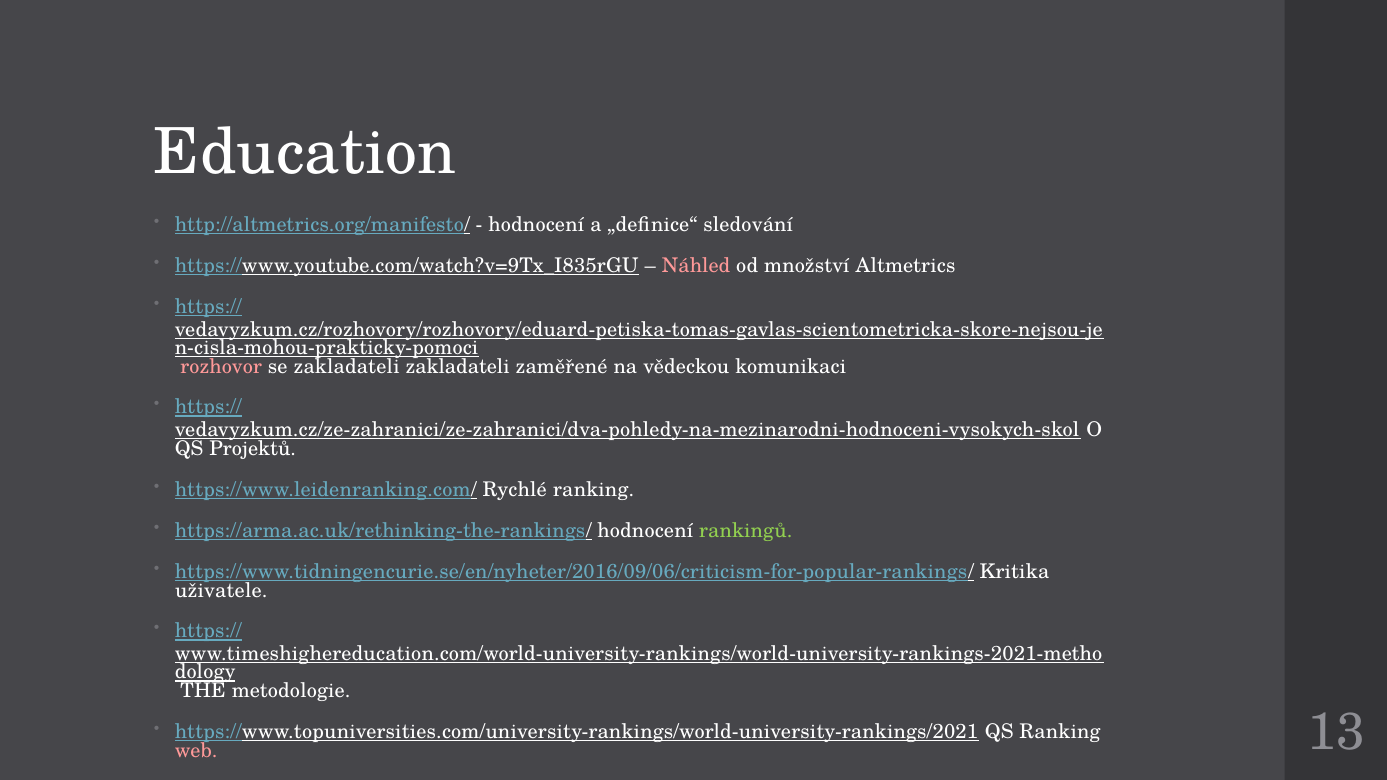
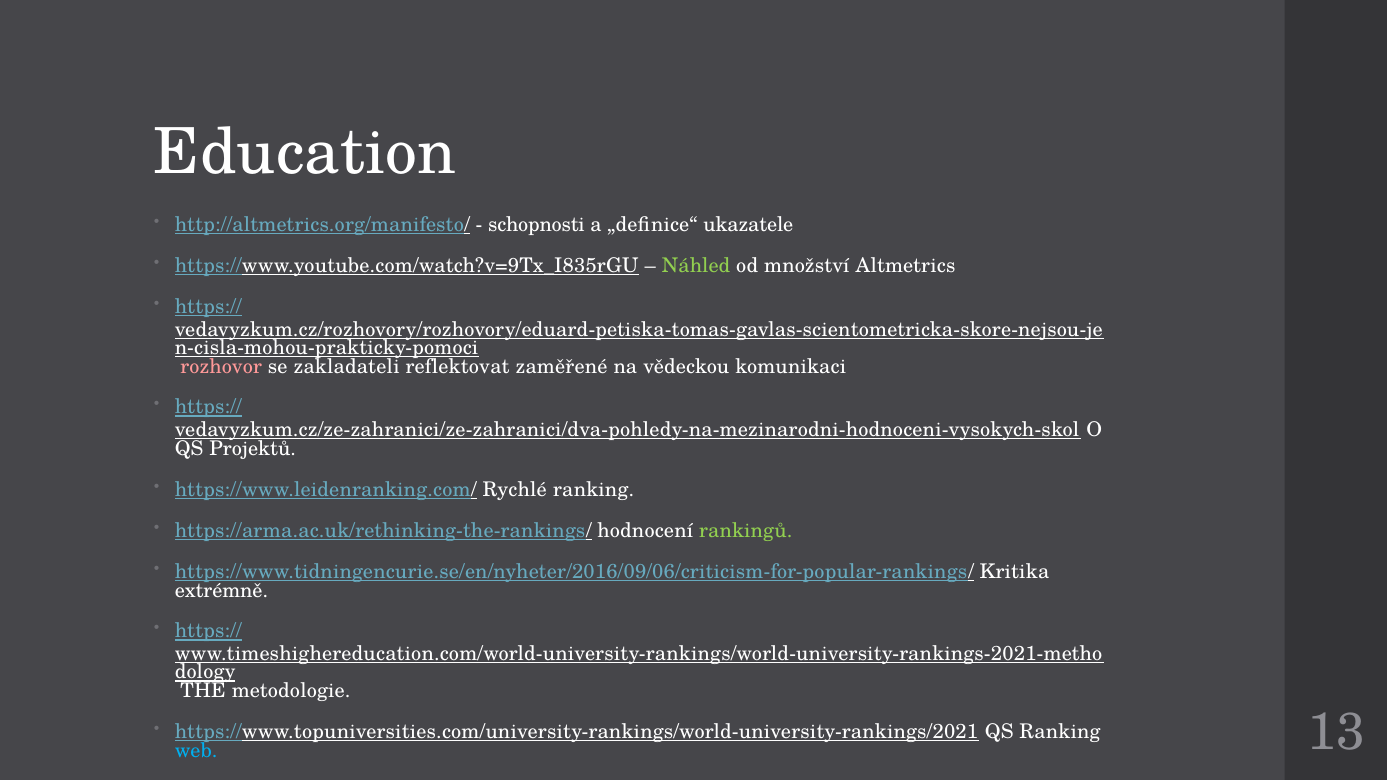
hodnocení: hodnocení -> schopnosti (536, 225)
sledování: sledování -> ukazatele (748, 225)
Náhled colour: pink -> light green (696, 266)
zakladateli zakladateli: zakladateli -> reflektovat (458, 367)
uživatele: uživatele -> extrémně (221, 591)
web colour: pink -> light blue (196, 751)
